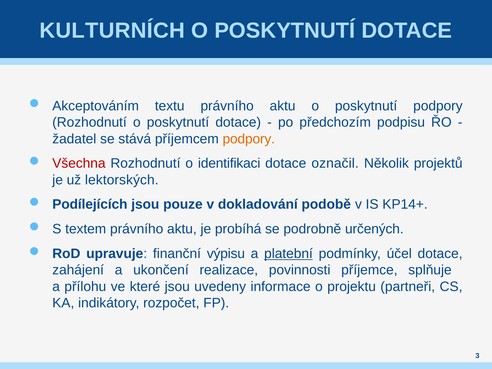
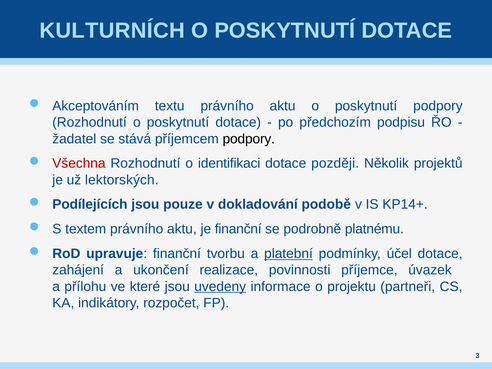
podpory colour: orange -> black (249, 139)
označil: označil -> později (335, 163)
je probíhá: probíhá -> finanční (238, 229)
určených: určených -> platnému (374, 229)
výpisu: výpisu -> tvorbu (226, 254)
splňuje: splňuje -> úvazek (430, 270)
uvedeny underline: none -> present (220, 287)
